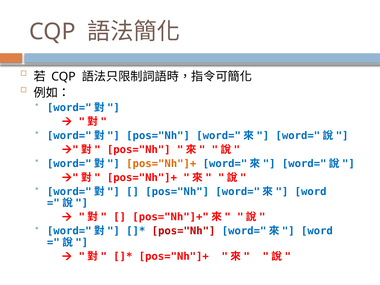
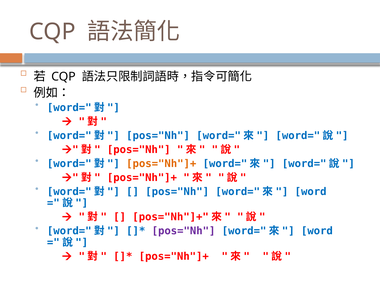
pos="Nh colour: red -> purple (184, 231)
